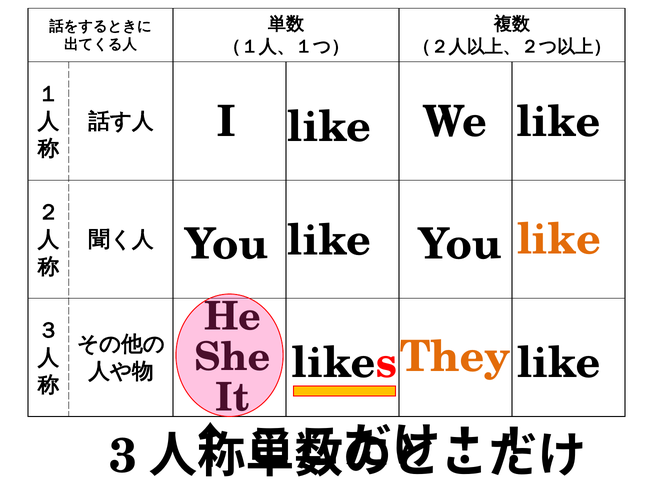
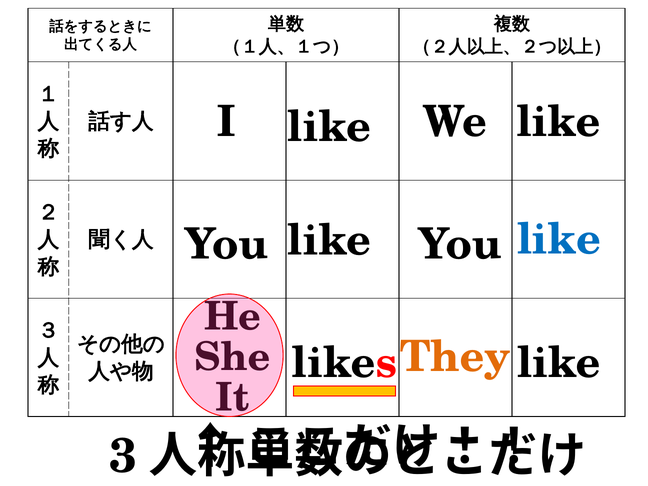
like colour: orange -> blue (559, 239)
